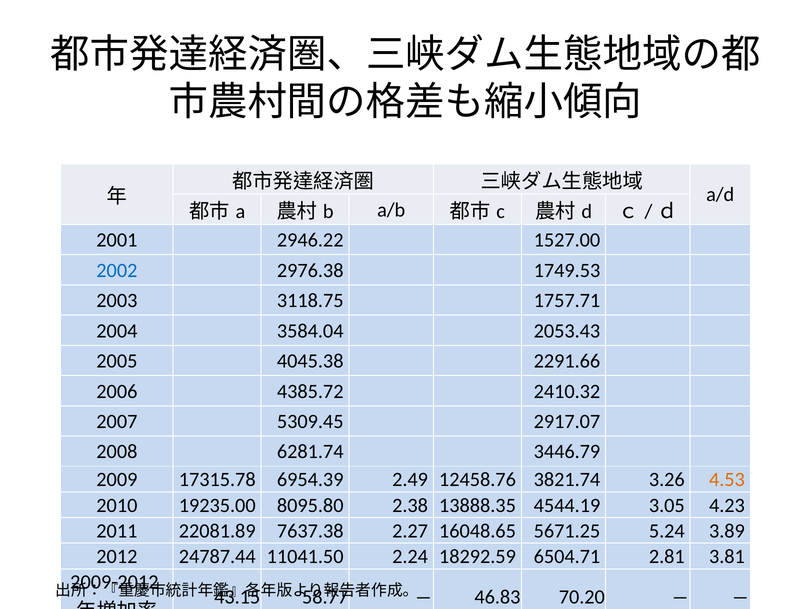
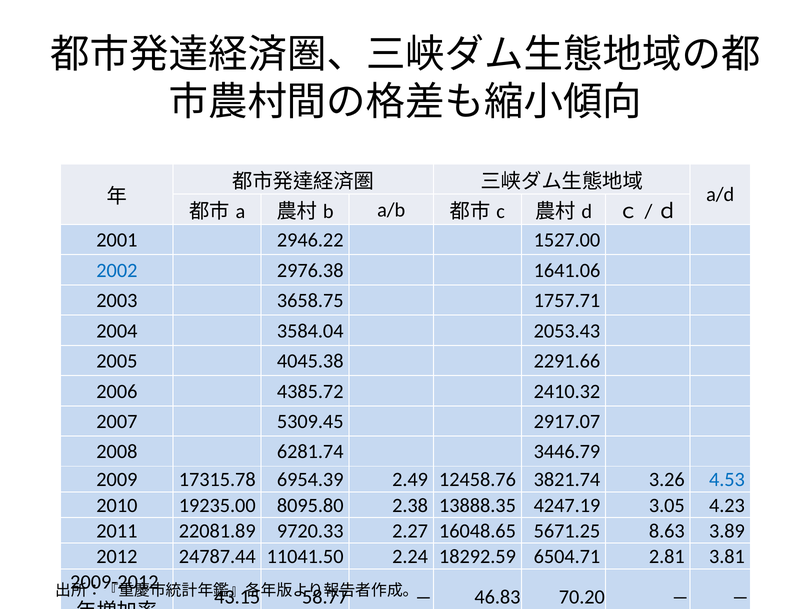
1749.53: 1749.53 -> 1641.06 (567, 270)
3118.75: 3118.75 -> 3658.75 (310, 300)
4.53 colour: orange -> blue (727, 479)
4544.19: 4544.19 -> 4247.19 (567, 505)
7637.38: 7637.38 -> 9720.33 (310, 530)
5.24: 5.24 -> 8.63 (667, 530)
